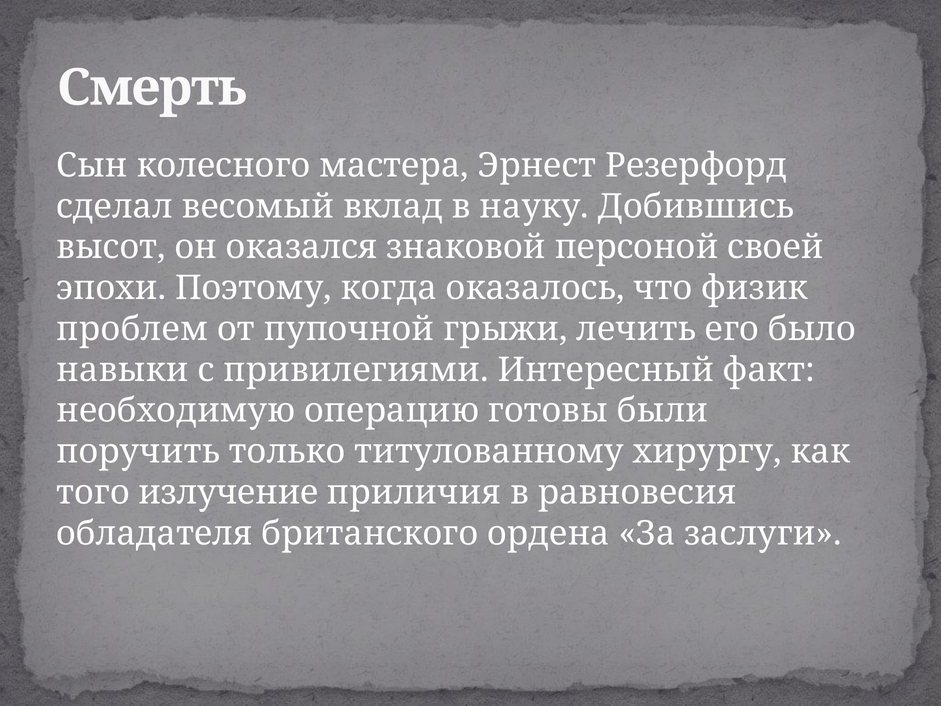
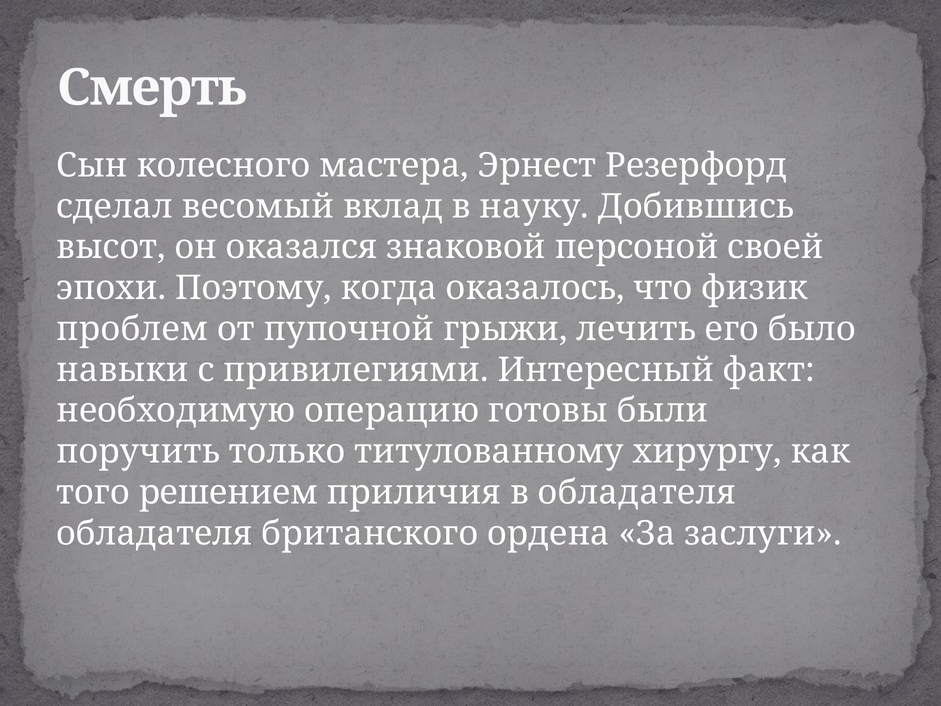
излучение: излучение -> решением (228, 492)
в равновесия: равновесия -> обладателя (637, 492)
